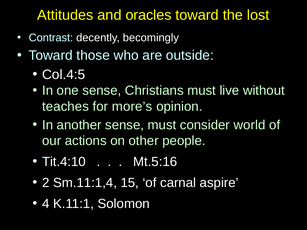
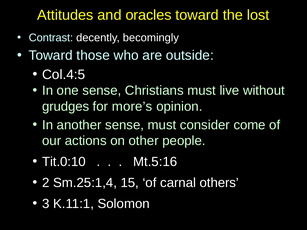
teaches: teaches -> grudges (66, 107)
world: world -> come (250, 125)
Tit.4:10: Tit.4:10 -> Tit.0:10 (64, 162)
Sm.11:1,4: Sm.11:1,4 -> Sm.25:1,4 (85, 183)
aspire: aspire -> others (219, 183)
4: 4 -> 3 (46, 204)
